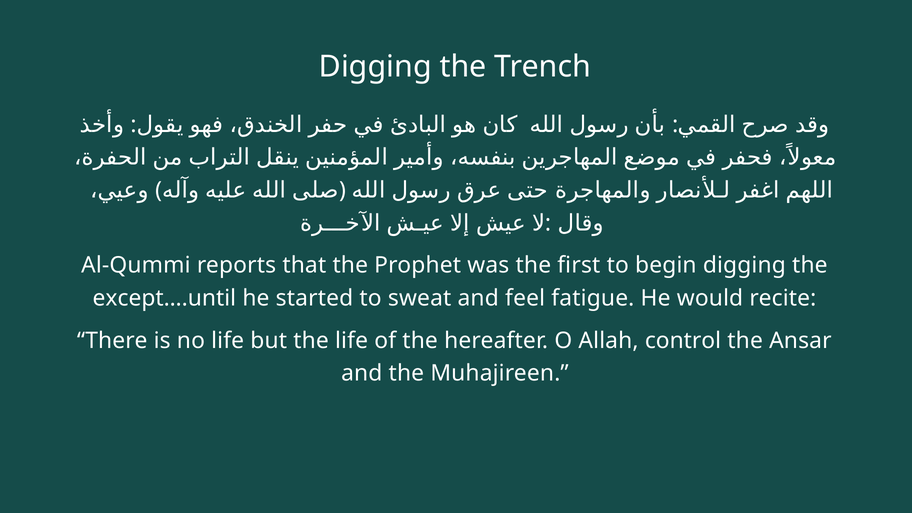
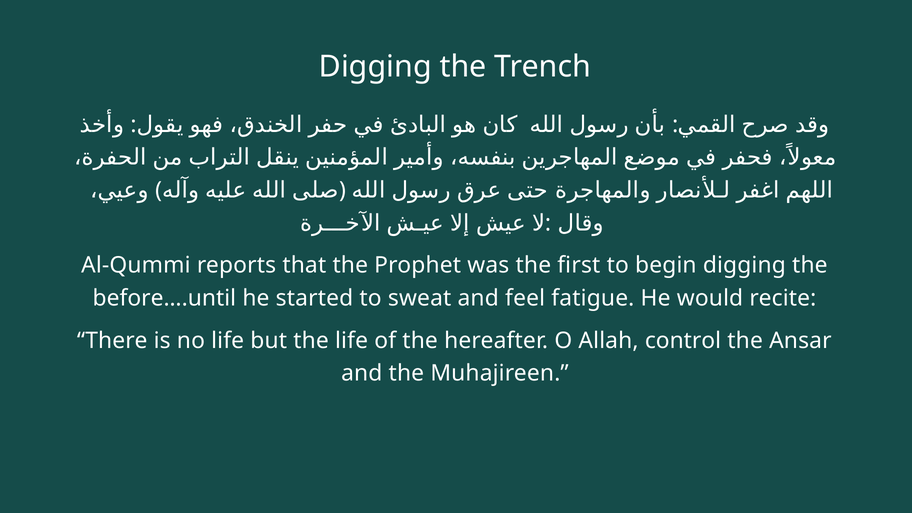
except….until: except….until -> before….until (164, 298)
